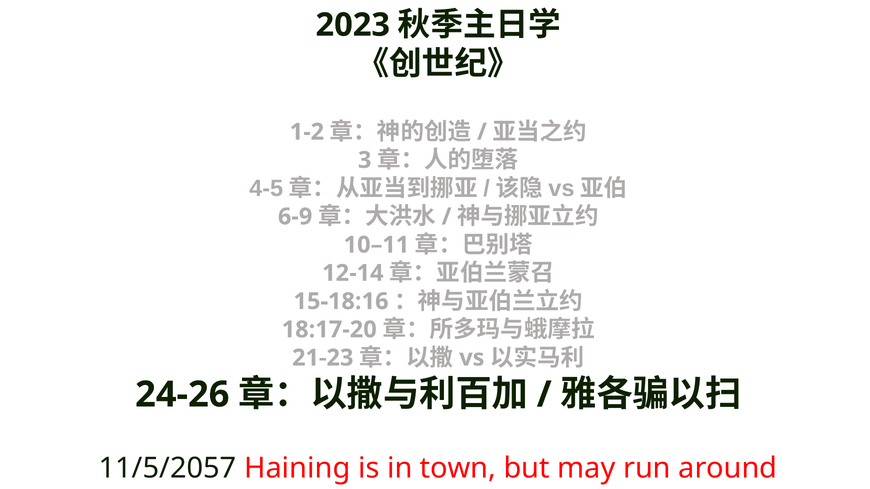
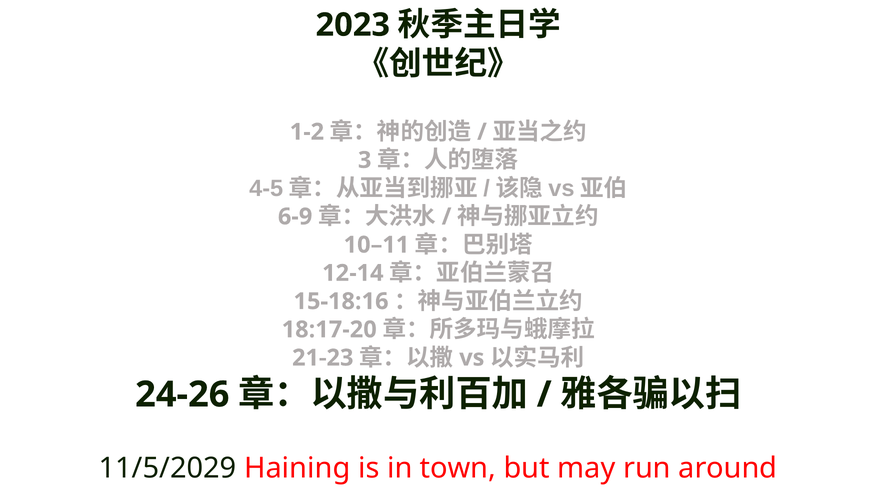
11/5/2057: 11/5/2057 -> 11/5/2029 (168, 468)
